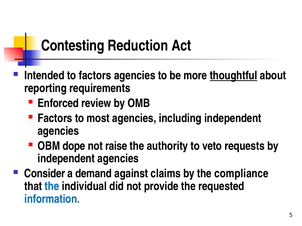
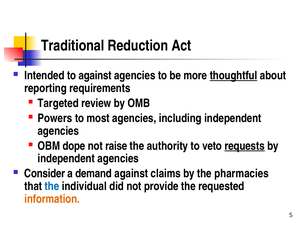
Contesting: Contesting -> Traditional (73, 46)
to factors: factors -> against (95, 76)
Enforced: Enforced -> Targeted (58, 103)
Factors: Factors -> Powers (55, 119)
requests underline: none -> present (245, 146)
compliance: compliance -> pharmacies (242, 174)
information colour: blue -> orange (52, 199)
